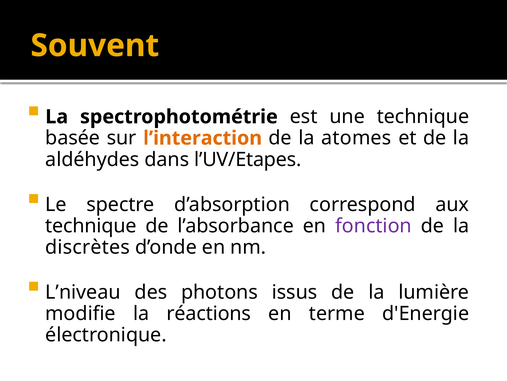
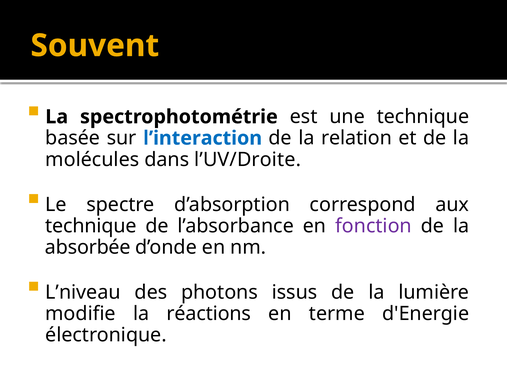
l’interaction colour: orange -> blue (203, 138)
atomes: atomes -> relation (357, 138)
aldéhydes: aldéhydes -> molécules (92, 159)
l’UV/Etapes: l’UV/Etapes -> l’UV/Droite (248, 159)
discrètes: discrètes -> absorbée (88, 247)
